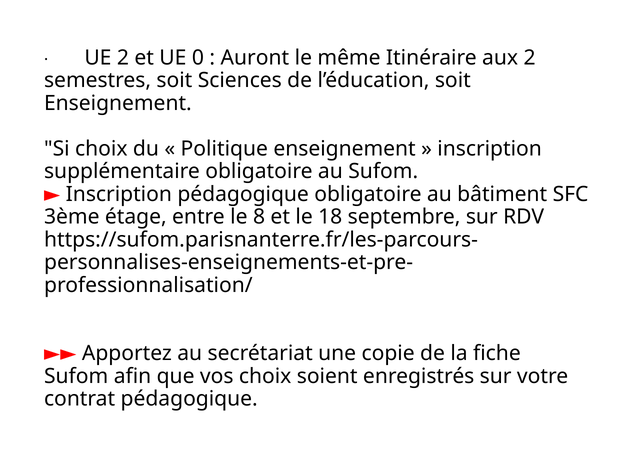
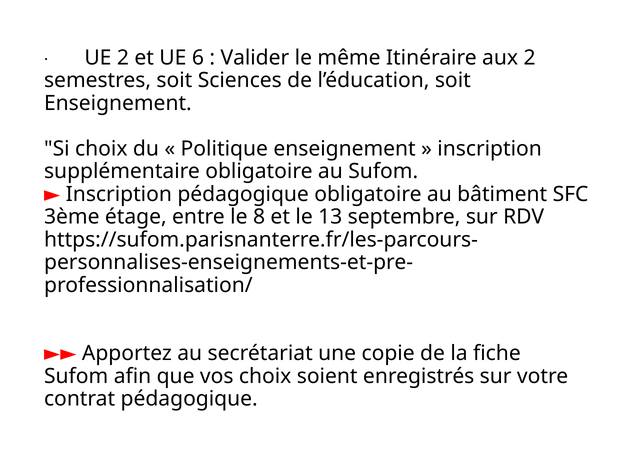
0: 0 -> 6 (198, 58)
Auront: Auront -> Valider (255, 58)
18: 18 -> 13 (330, 217)
